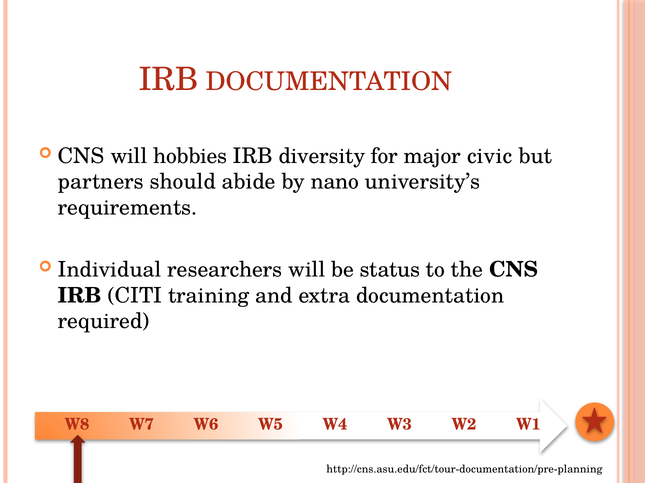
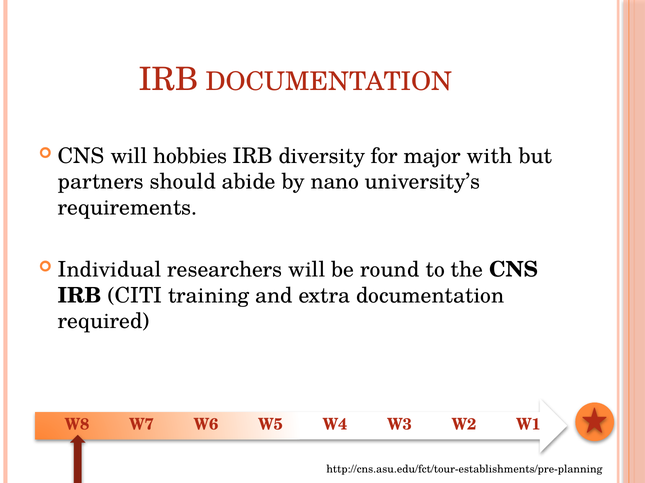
civic: civic -> with (490, 156)
status: status -> round (390, 270)
http://cns.asu.edu/fct/tour-documentation/pre-planning: http://cns.asu.edu/fct/tour-documentation/pre-planning -> http://cns.asu.edu/fct/tour-establishments/pre-planning (464, 470)
